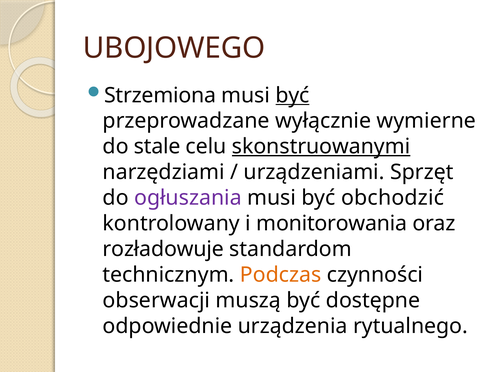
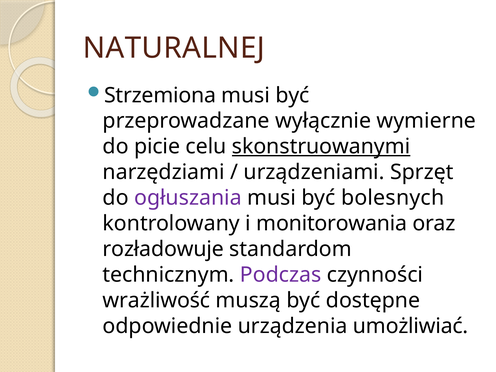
UBOJOWEGO: UBOJOWEGO -> NATURALNEJ (174, 48)
być underline: present -> none (293, 95)
stale: stale -> picie (157, 147)
obchodzić: obchodzić -> bolesnych (393, 198)
Podczas colour: orange -> purple (281, 275)
obserwacji: obserwacji -> wrażliwość (156, 300)
rytualnego: rytualnego -> umożliwiać (411, 326)
